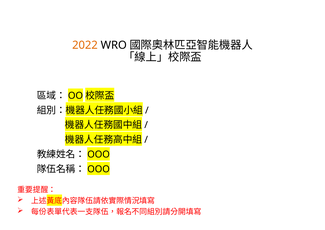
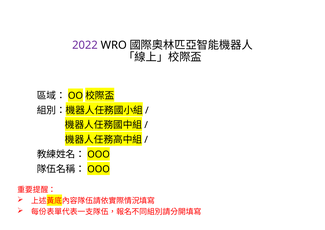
2022 colour: orange -> purple (85, 45)
